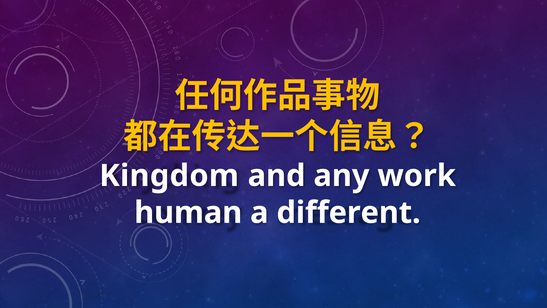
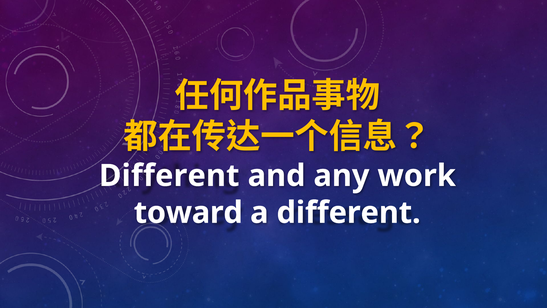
Kingdom: Kingdom -> Different (169, 176)
human: human -> toward (188, 213)
